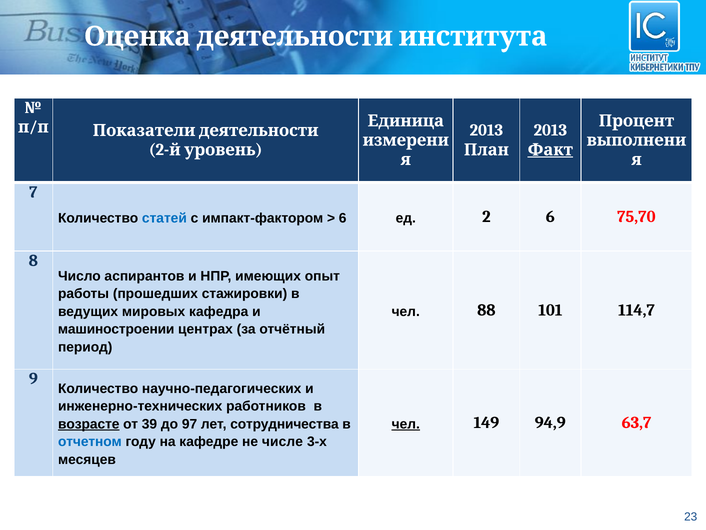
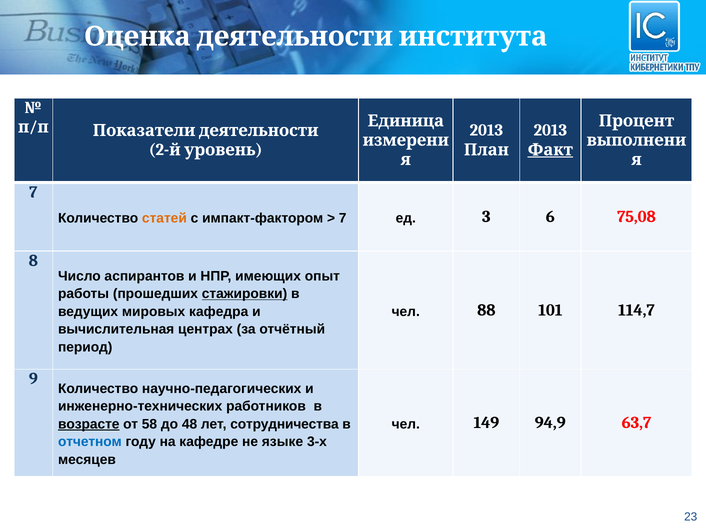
статей colour: blue -> orange (164, 218)
6: 6 -> 7 (343, 218)
2: 2 -> 3 (486, 216)
75,70: 75,70 -> 75,08 (636, 216)
стажировки underline: none -> present (245, 293)
машиностроении: машиностроении -> вычислительная (116, 329)
39: 39 -> 58 (149, 424)
97: 97 -> 48 (190, 424)
чел underline: present -> none (406, 424)
числе: числе -> языке (282, 442)
